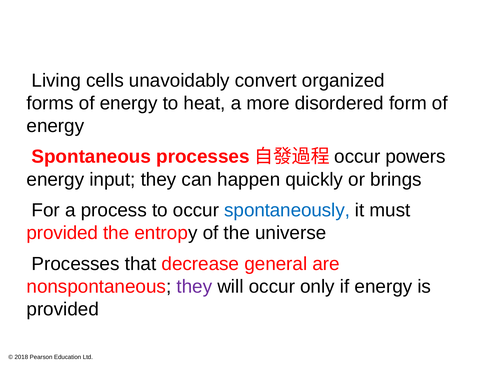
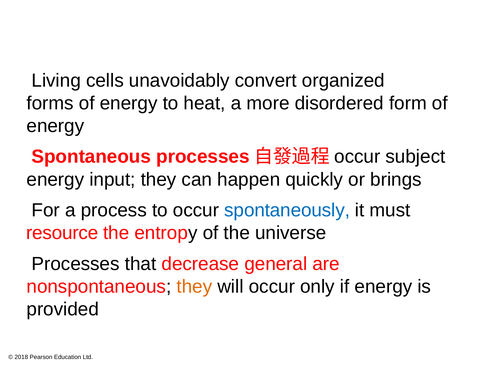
powers: powers -> subject (415, 156)
provided: provided -> resource (62, 233)
they colour: purple -> orange (194, 286)
